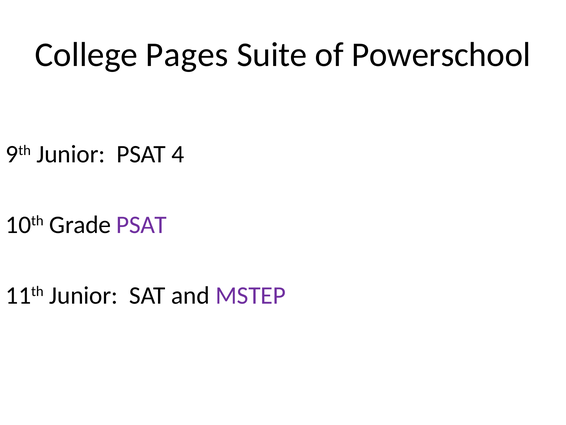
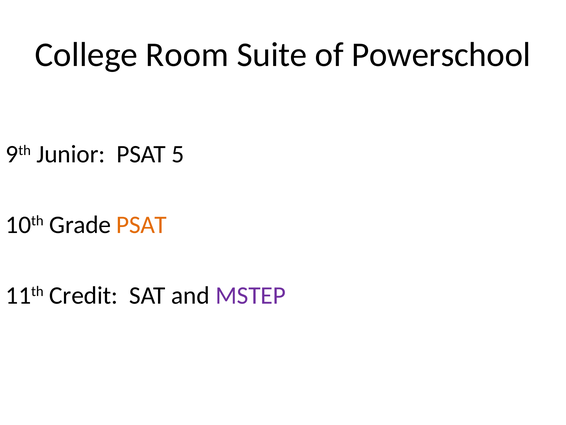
Pages: Pages -> Room (187, 55)
4: 4 -> 5 (178, 154)
PSAT colour: purple -> orange (142, 225)
11th Junior: Junior -> Credit (84, 295)
